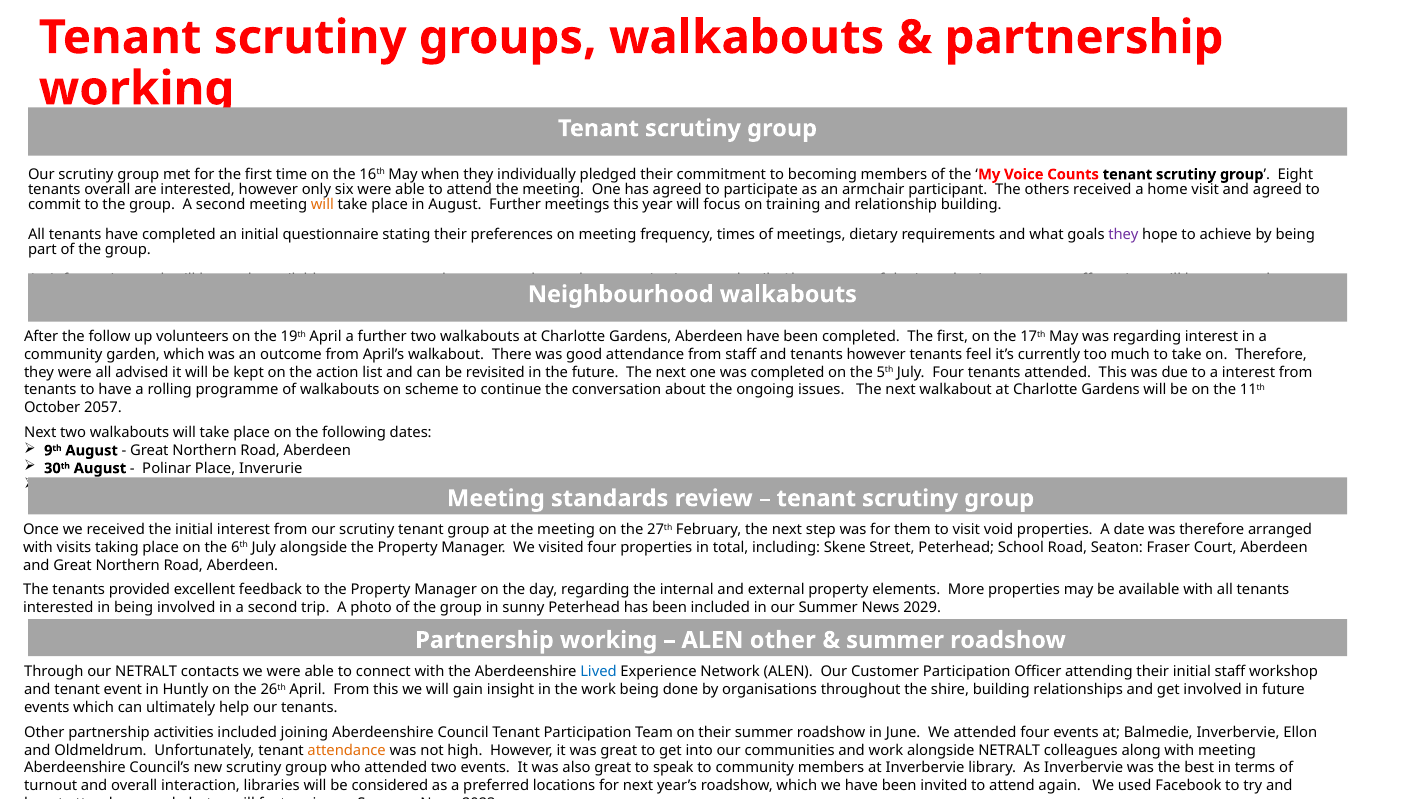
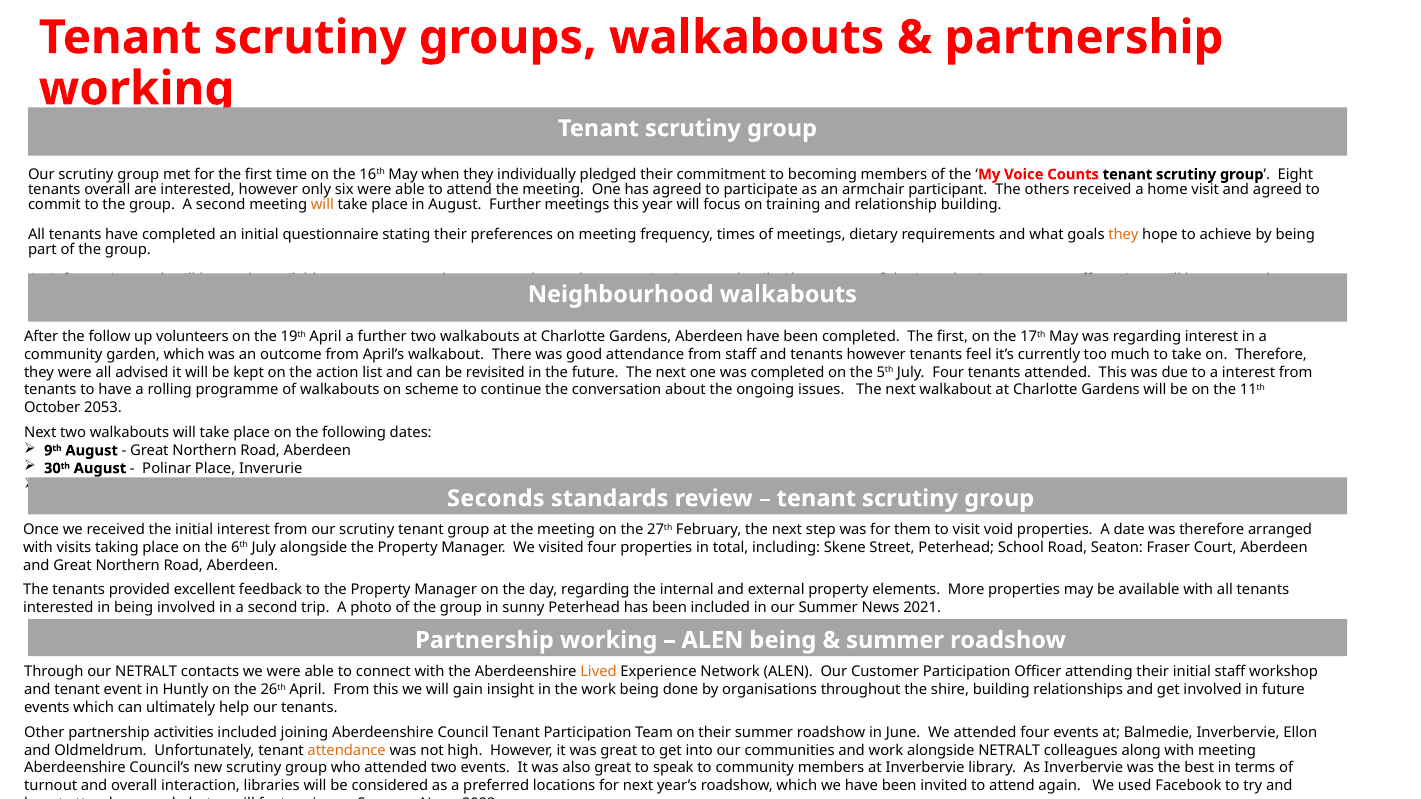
they colour: purple -> orange (1123, 235)
2057: 2057 -> 2053 (103, 408)
Meeting: Meeting -> Seconds (496, 499)
2029: 2029 -> 2021 (922, 608)
ALEN other: other -> being (783, 640)
Lived colour: blue -> orange (598, 672)
